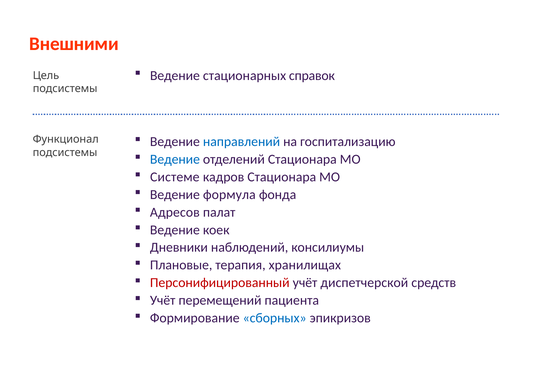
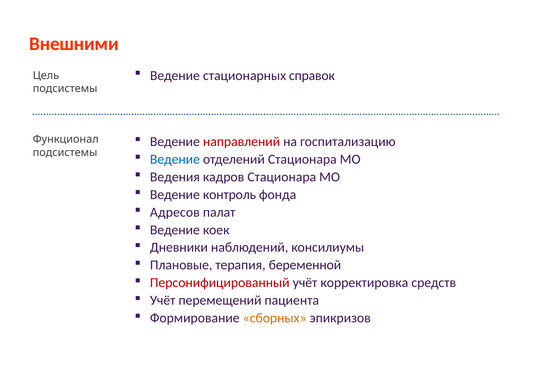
направлений colour: blue -> red (242, 142)
Системе: Системе -> Ведения (175, 177)
формула: формула -> контроль (229, 195)
хранилищах: хранилищах -> беременной (305, 265)
диспетчерской: диспетчерской -> корректировка (364, 283)
сборных colour: blue -> orange (275, 318)
